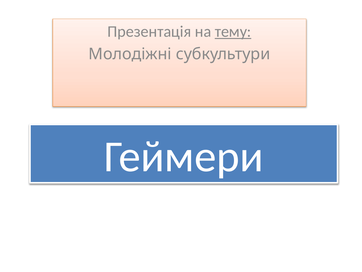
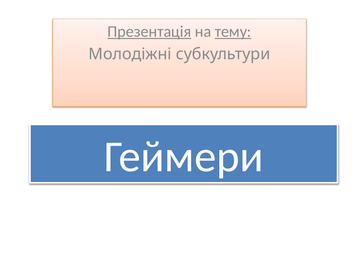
Презентація underline: none -> present (149, 31)
